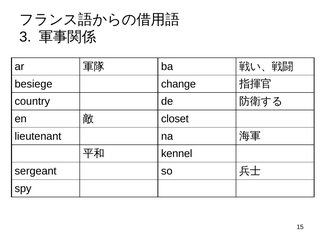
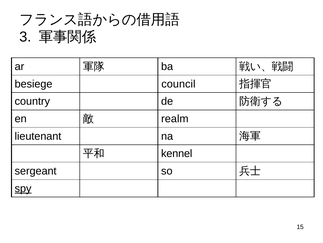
change: change -> council (178, 84)
closet: closet -> realm (175, 118)
spy underline: none -> present (23, 188)
